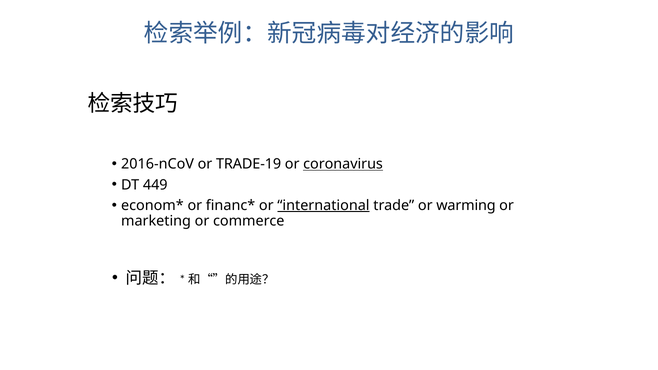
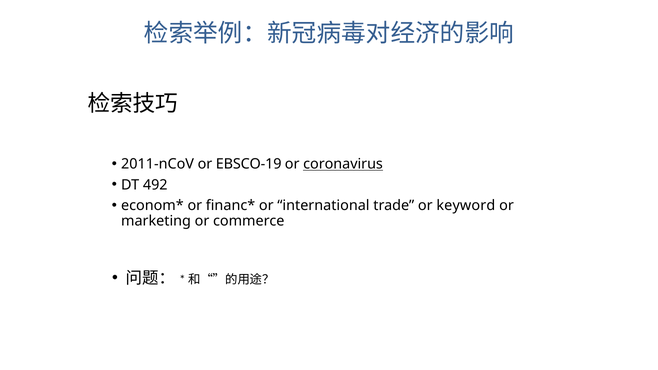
2016-nCoV: 2016-nCoV -> 2011-nCoV (158, 164)
TRADE-19: TRADE-19 -> EBSCO-19 (249, 164)
449: 449 -> 492 (155, 185)
international underline: present -> none (323, 206)
warming: warming -> keyword (466, 206)
